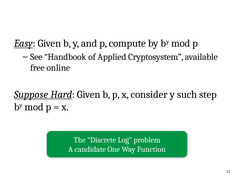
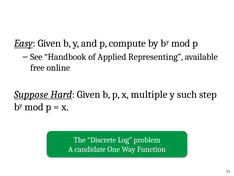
Cryptosystem: Cryptosystem -> Representing (156, 57)
consider: consider -> multiple (149, 94)
